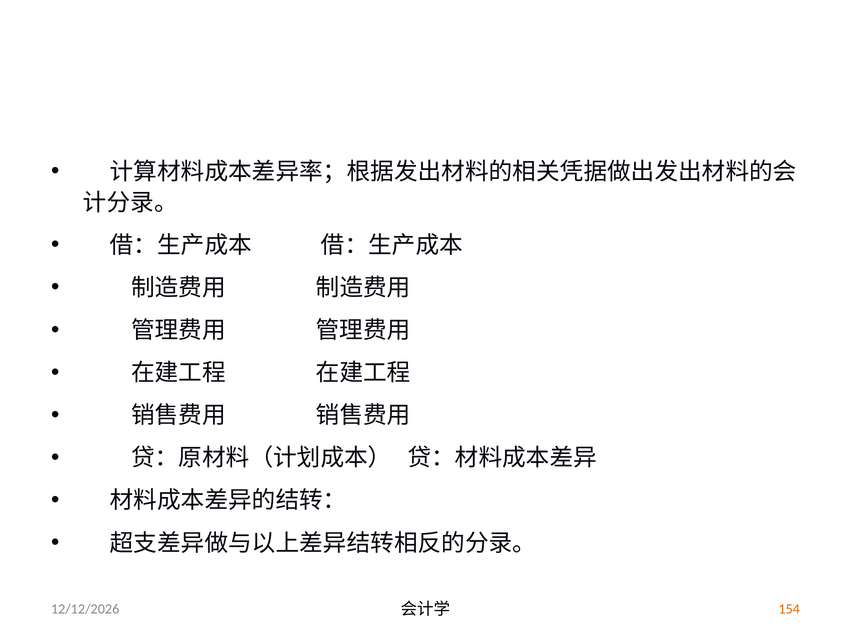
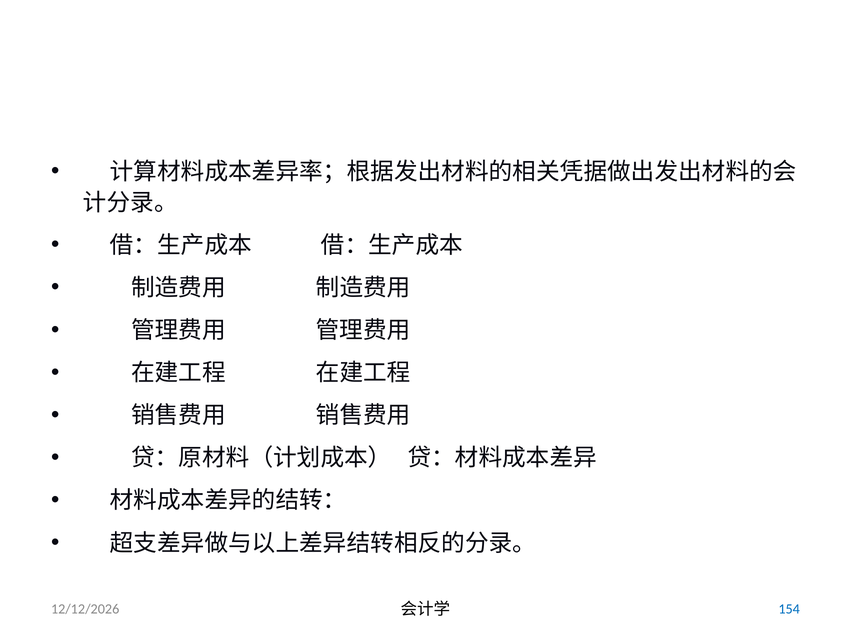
154 colour: orange -> blue (789, 609)
